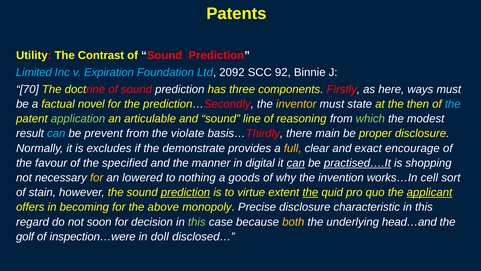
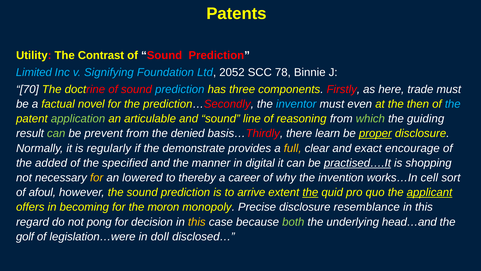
Expiration: Expiration -> Signifying (109, 72)
2092: 2092 -> 2052 (232, 72)
92: 92 -> 78 (283, 72)
prediction colour: white -> light blue (180, 89)
ways: ways -> trade (420, 89)
inventor colour: yellow -> light blue (296, 104)
state: state -> even (360, 104)
modest: modest -> guiding (426, 119)
can colour: light blue -> light green (56, 133)
violate: violate -> denied (188, 133)
main: main -> learn (328, 133)
proper underline: none -> present (375, 133)
excludes: excludes -> regularly (109, 148)
favour: favour -> added (51, 163)
can underline: present -> none (296, 163)
nothing: nothing -> thereby (197, 177)
goods: goods -> career (244, 177)
stain: stain -> afoul (42, 192)
prediction underline: present -> none (186, 192)
virtue: virtue -> arrive (251, 192)
above: above -> moron (163, 207)
characteristic: characteristic -> resemblance (367, 207)
soon: soon -> pong (99, 222)
this colour: light green -> yellow (197, 222)
both colour: yellow -> light green (293, 222)
inspection…were: inspection…were -> legislation…were (93, 236)
